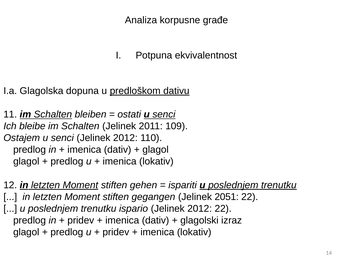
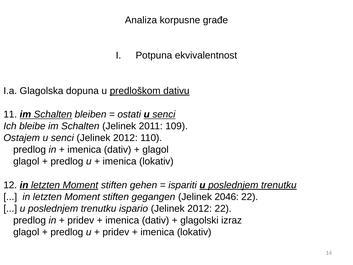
2051: 2051 -> 2046 (227, 197)
